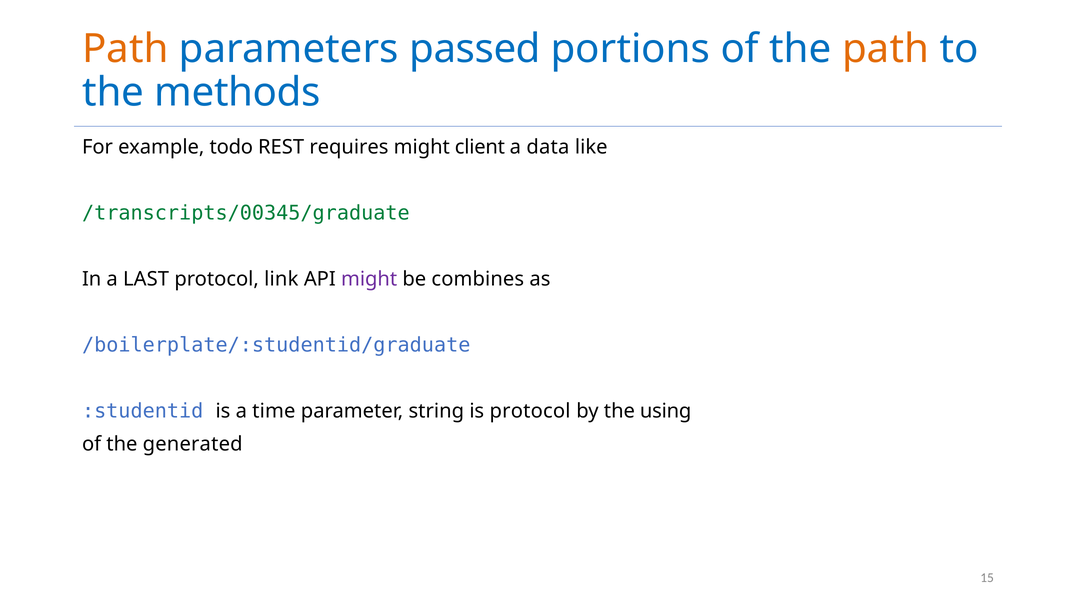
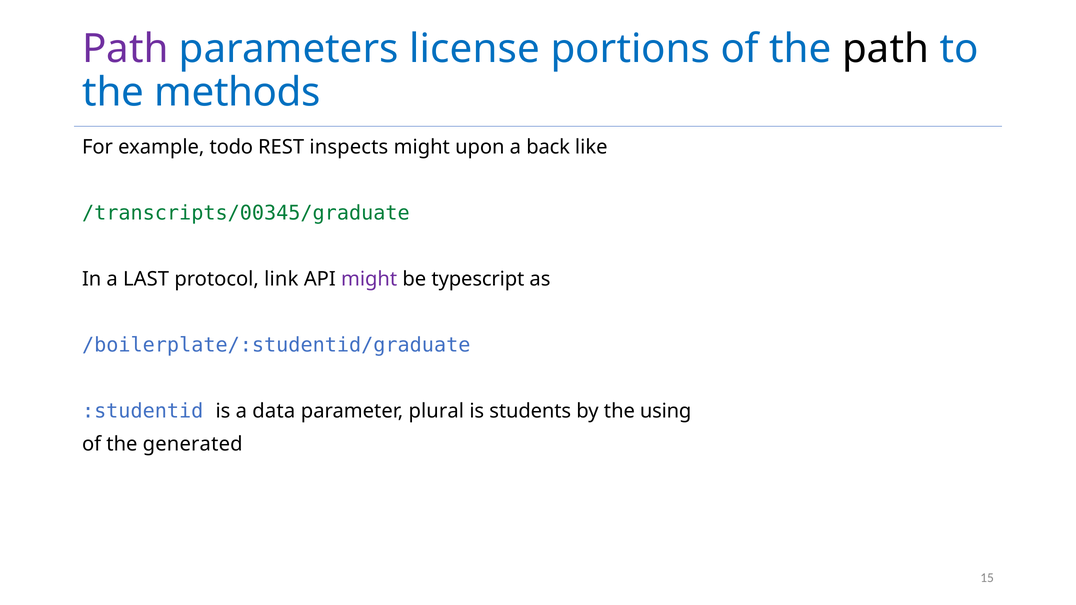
Path colour: orange -> purple (125, 49)
passed: passed -> license (475, 49)
path colour: orange -> black (886, 49)
requires: requires -> inspects (349, 147)
client: client -> upon (480, 147)
data: data -> back (548, 147)
combines: combines -> typescript (478, 279)
time: time -> data (274, 411)
string: string -> plural (436, 411)
is protocol: protocol -> students (530, 411)
